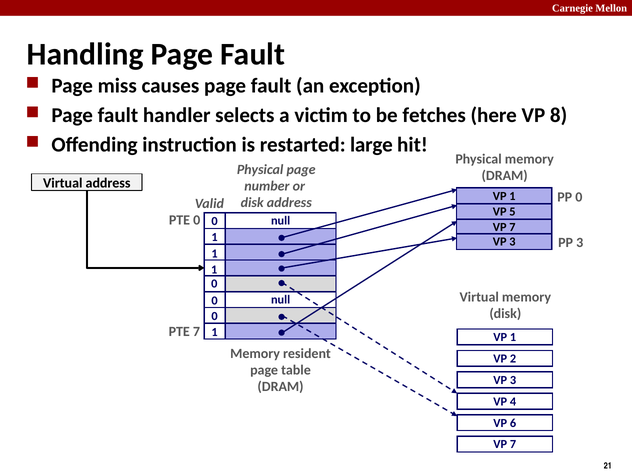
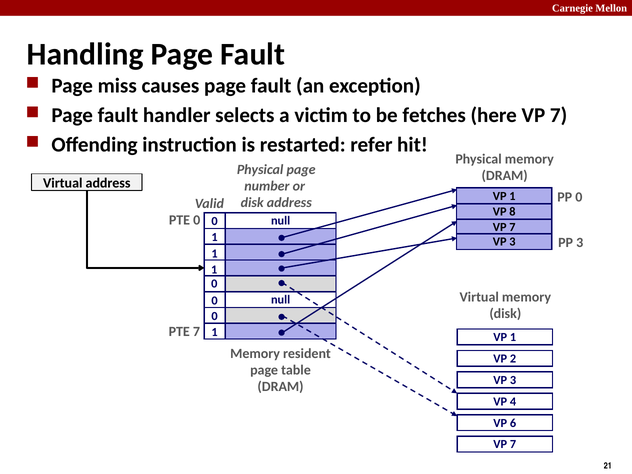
here VP 8: 8 -> 7 (559, 115)
large: large -> refer (371, 145)
5: 5 -> 8 (512, 212)
